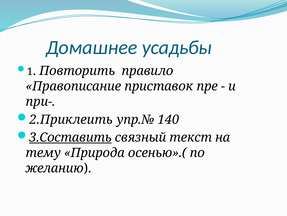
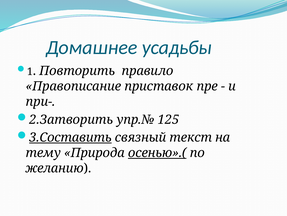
2.Приклеить: 2.Приклеить -> 2.Затворить (71, 119)
140: 140 -> 125 (168, 119)
осенью».( underline: none -> present (157, 152)
